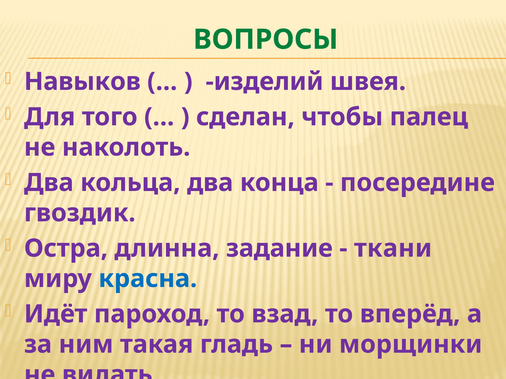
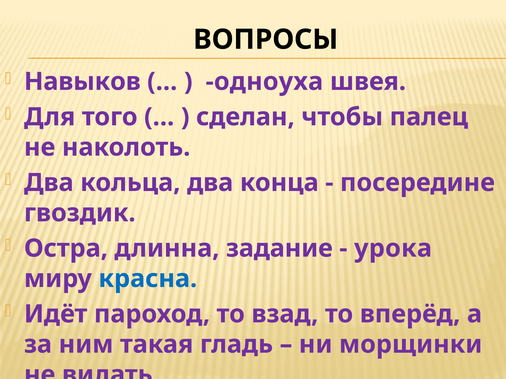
ВОПРОСЫ colour: green -> black (266, 40)
изделий: изделий -> одноуха (264, 82)
ткани: ткани -> урока (393, 249)
